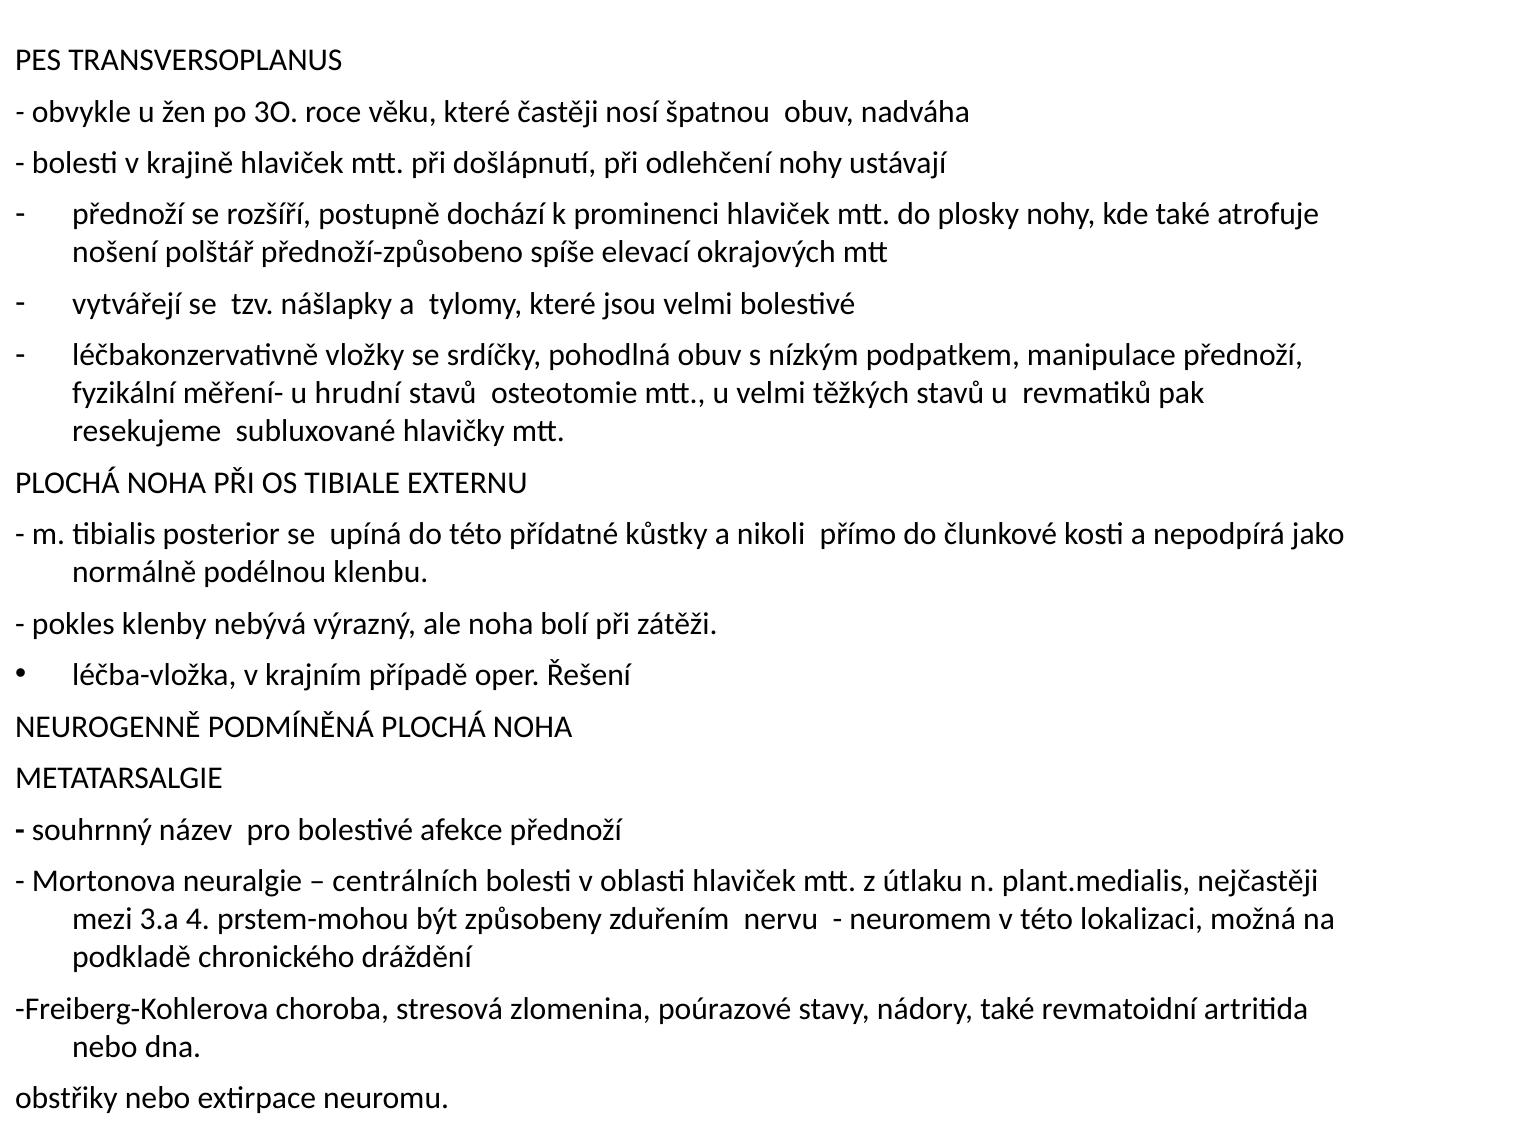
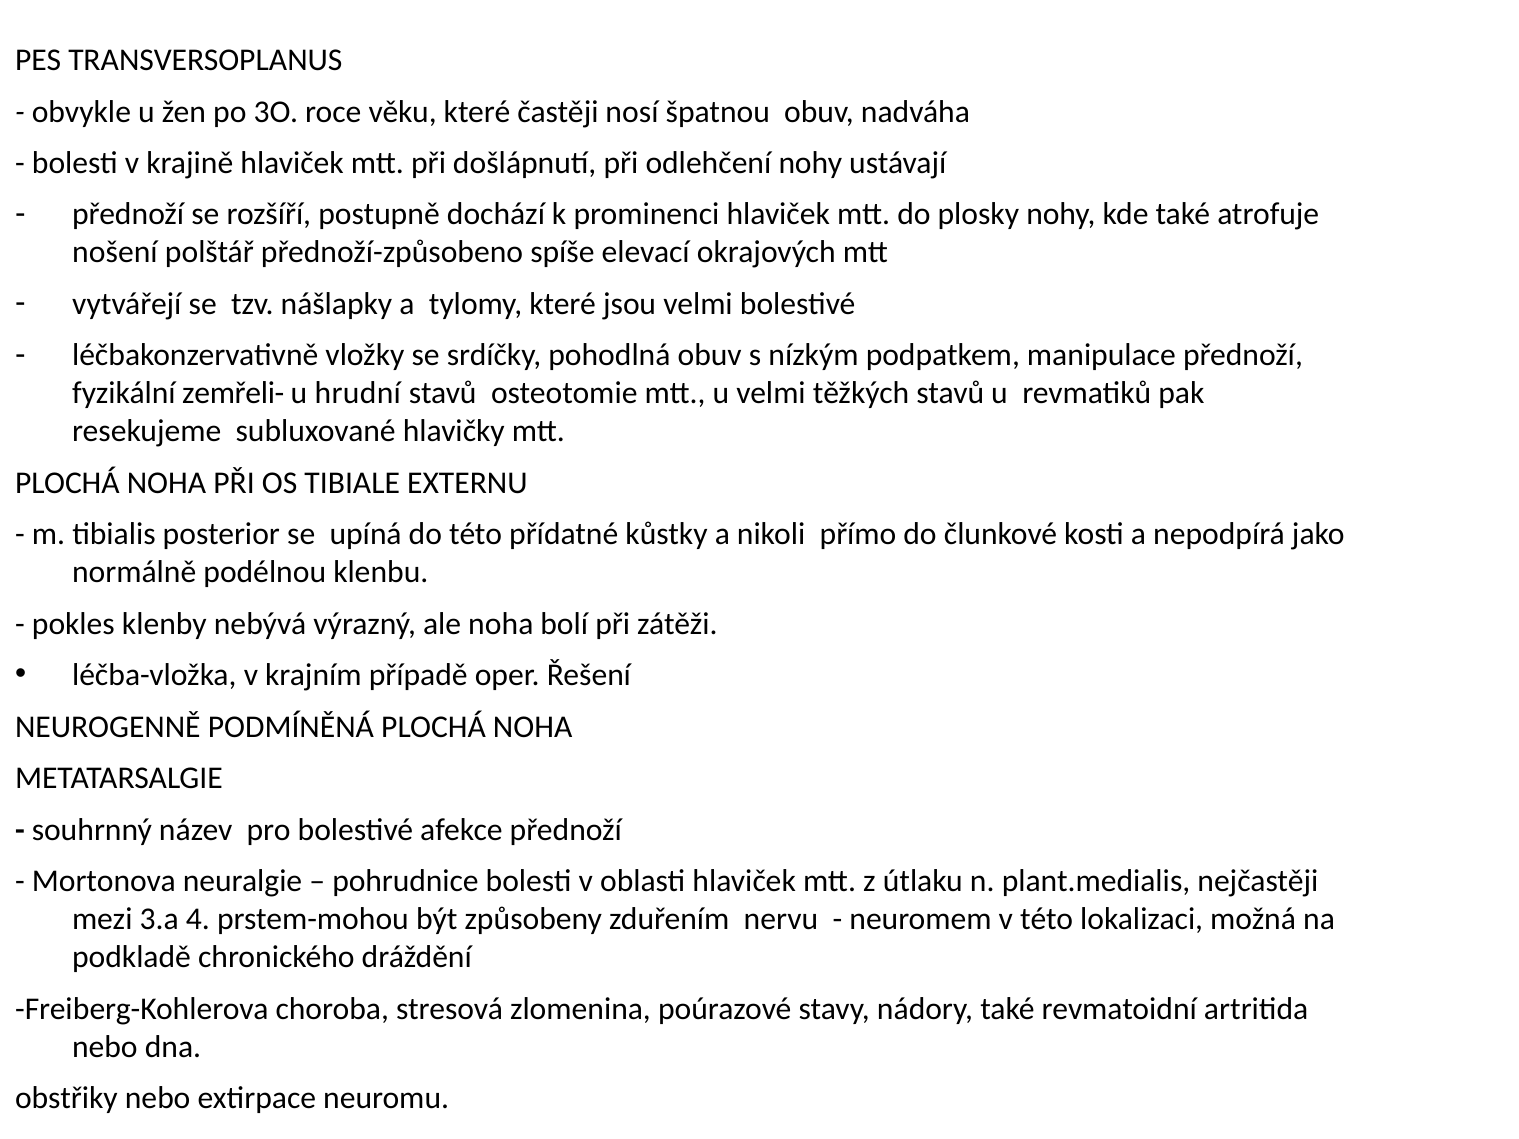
měření-: měření- -> zemřeli- (233, 394)
centrálních: centrálních -> pohrudnice (405, 881)
